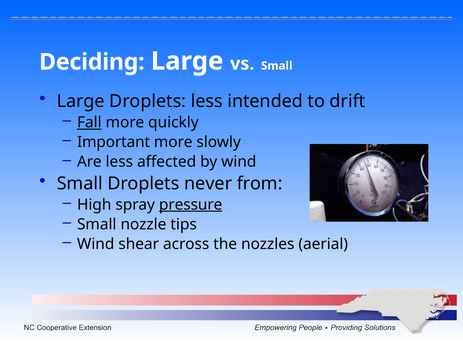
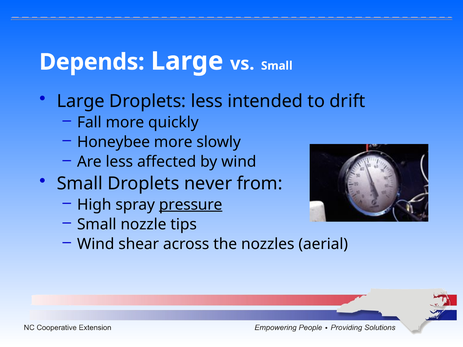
Deciding: Deciding -> Depends (92, 62)
Fall underline: present -> none (89, 123)
Important: Important -> Honeybee (114, 142)
